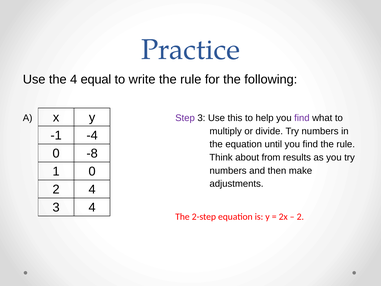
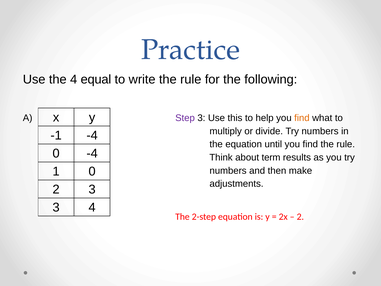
find colour: purple -> orange (302, 118)
0 -8: -8 -> -4 (92, 153)
from: from -> term (271, 157)
2 4: 4 -> 3 (92, 189)
